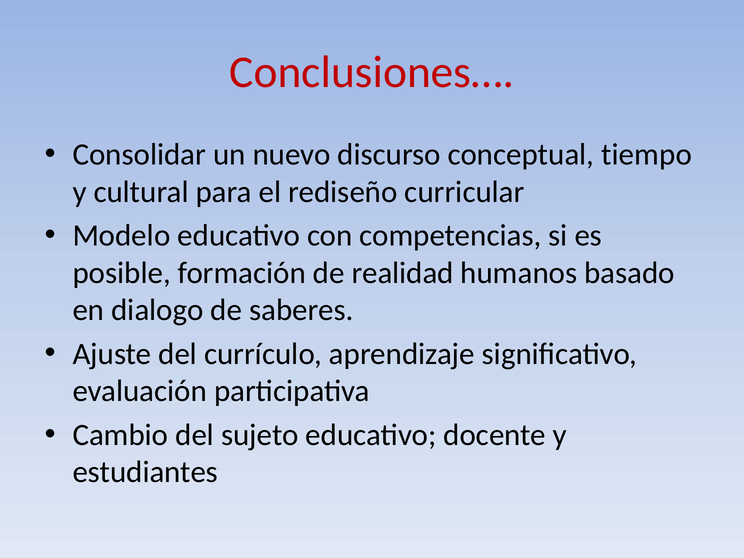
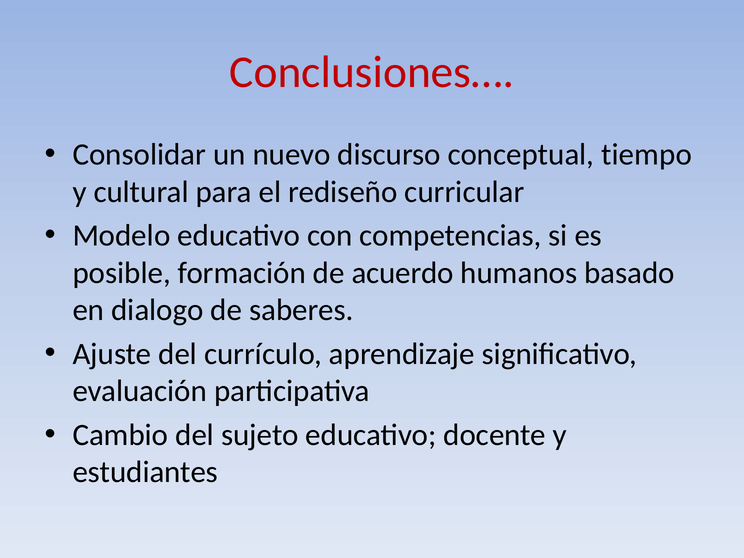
realidad: realidad -> acuerdo (403, 273)
